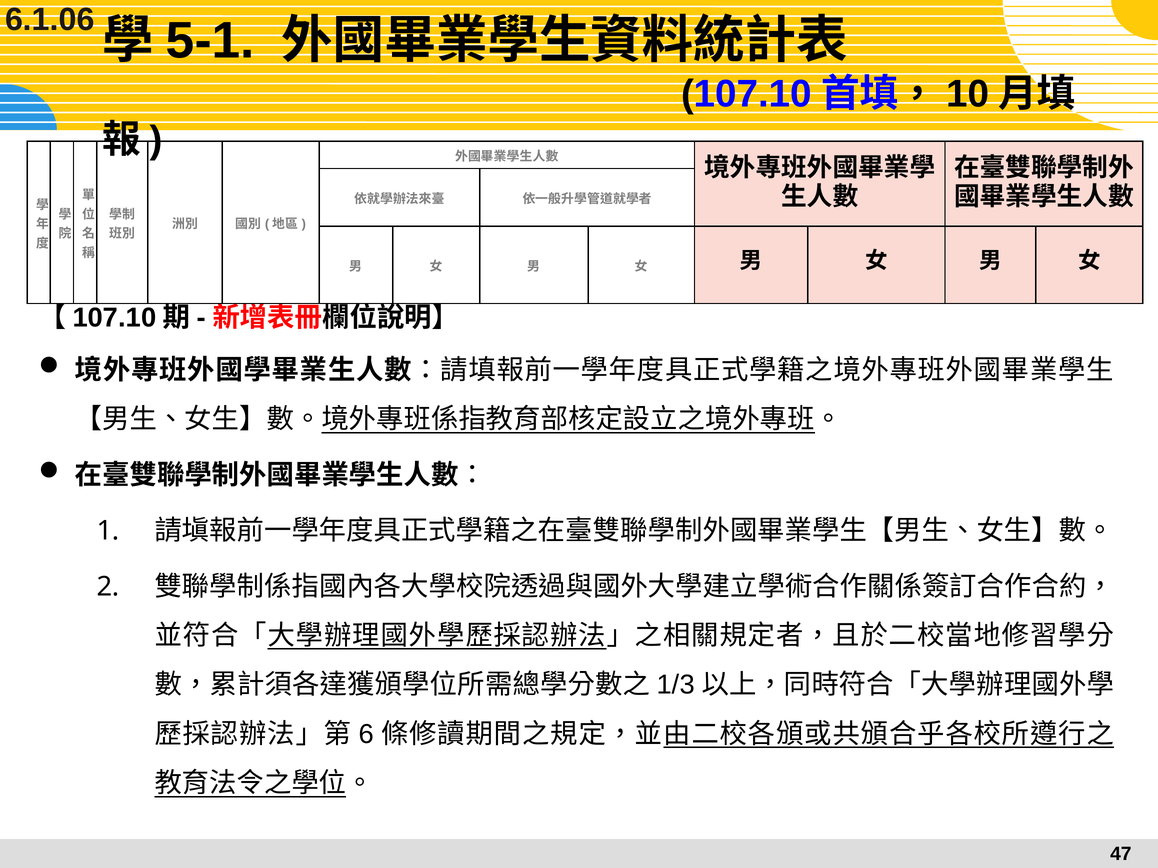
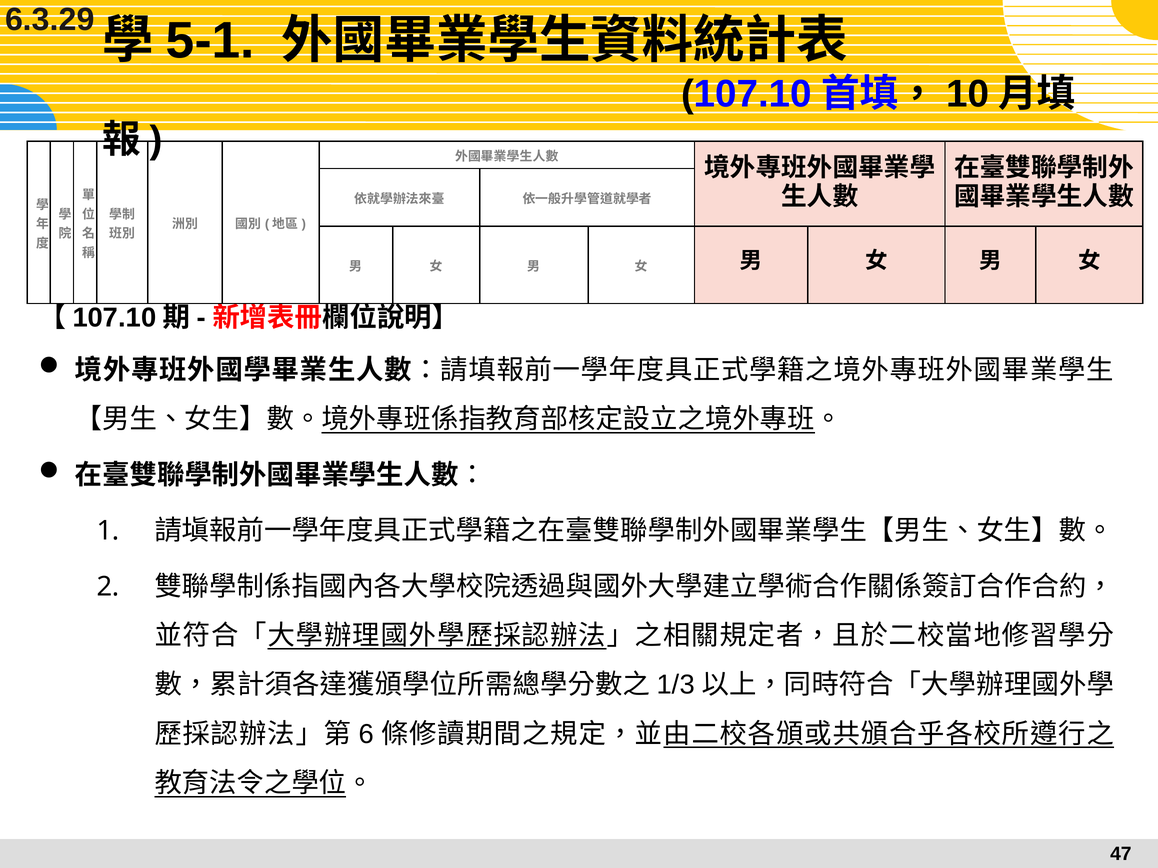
6.1.06: 6.1.06 -> 6.3.29 (50, 20)
